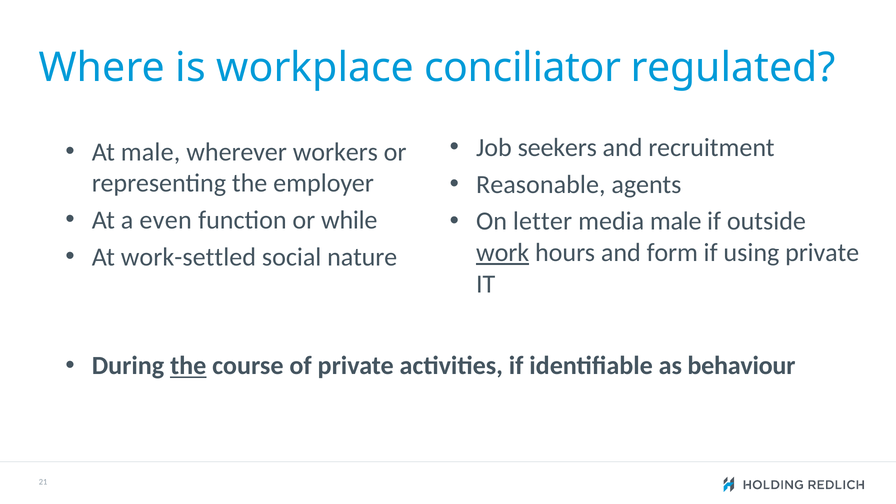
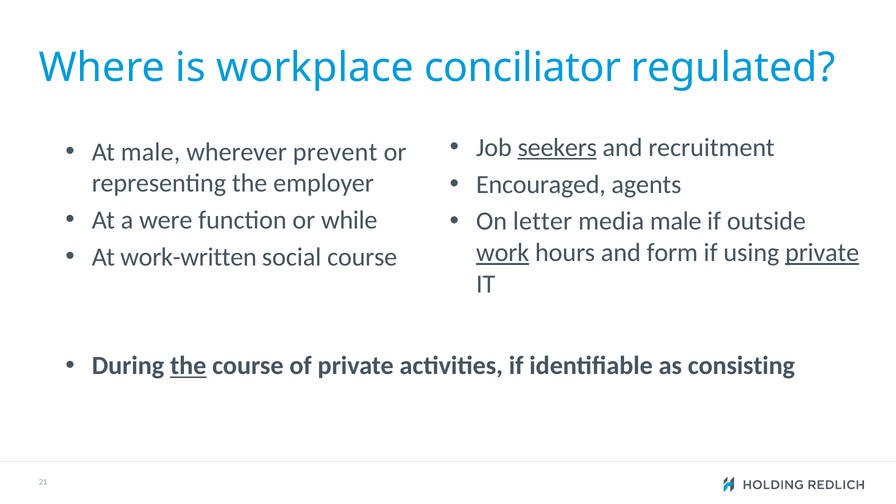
seekers underline: none -> present (557, 147)
workers: workers -> prevent (335, 152)
Reasonable: Reasonable -> Encouraged (541, 184)
even: even -> were (166, 220)
private underline: none -> present (822, 253)
work-settled: work-settled -> work-written (189, 257)
social nature: nature -> course (362, 257)
behaviour: behaviour -> consisting (741, 366)
